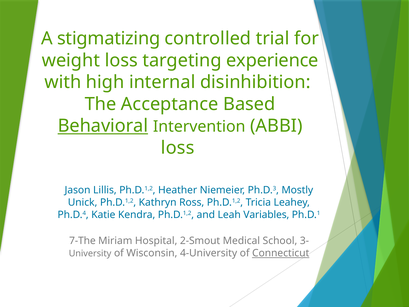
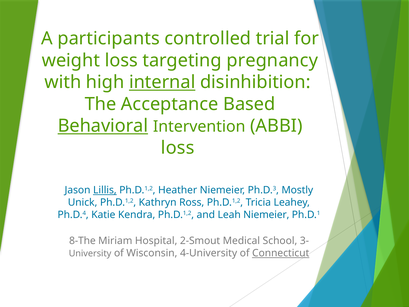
stigmatizing: stigmatizing -> participants (109, 39)
experience: experience -> pregnancy (272, 60)
internal underline: none -> present (162, 82)
Lillis underline: none -> present (105, 190)
Leah Variables: Variables -> Niemeier (266, 215)
7-The: 7-The -> 8-The (82, 241)
